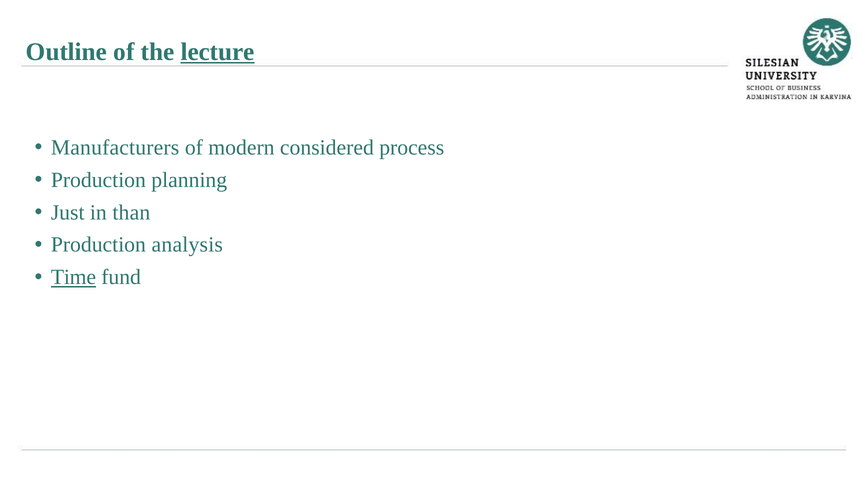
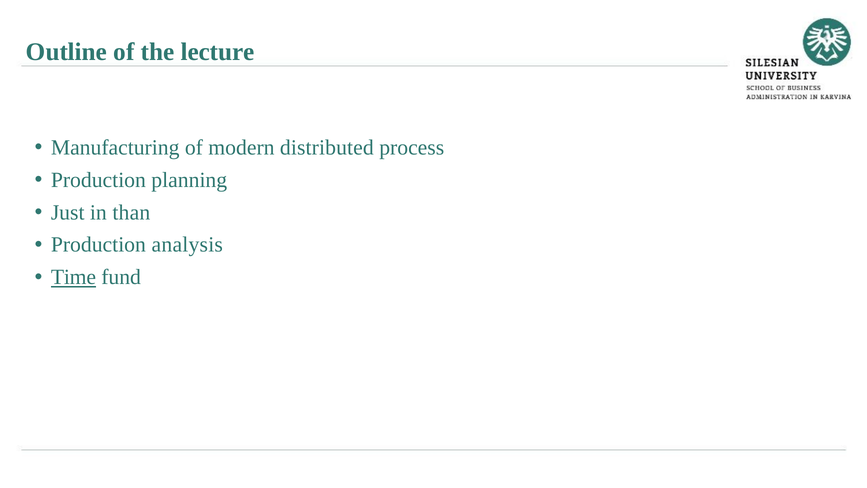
lecture underline: present -> none (218, 52)
Manufacturers: Manufacturers -> Manufacturing (115, 147)
considered: considered -> distributed (327, 147)
